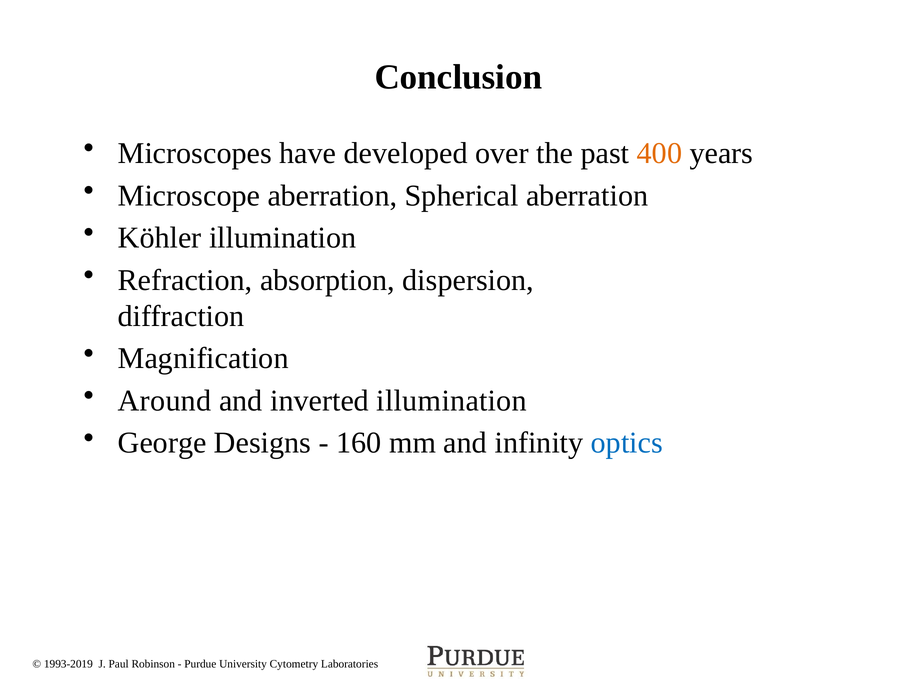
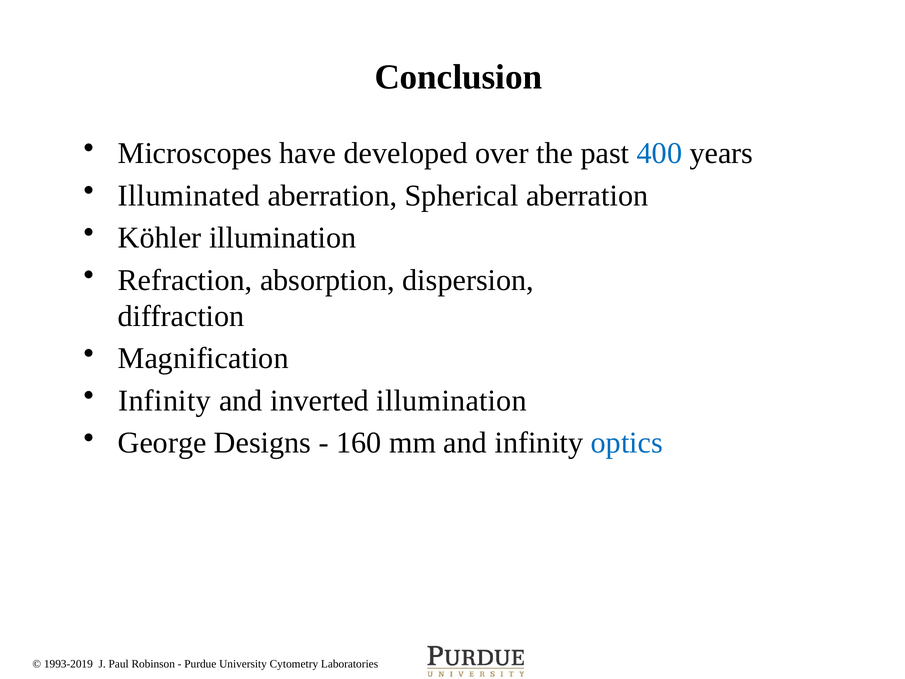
400 colour: orange -> blue (659, 153)
Microscope: Microscope -> Illuminated (189, 196)
Around: Around -> Infinity (165, 401)
